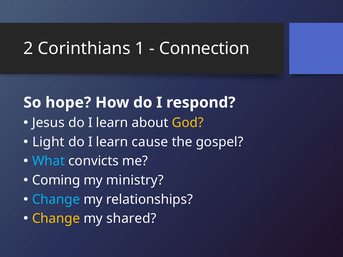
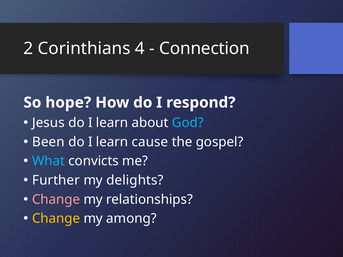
1: 1 -> 4 (140, 48)
God colour: yellow -> light blue (188, 123)
Light: Light -> Been (48, 142)
Coming: Coming -> Further (56, 180)
ministry: ministry -> delights (135, 180)
Change colour: light blue -> pink (56, 200)
shared: shared -> among (131, 219)
